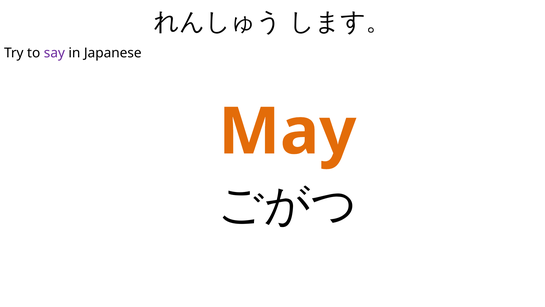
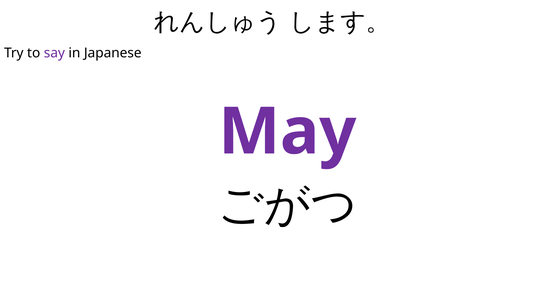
May colour: orange -> purple (287, 132)
